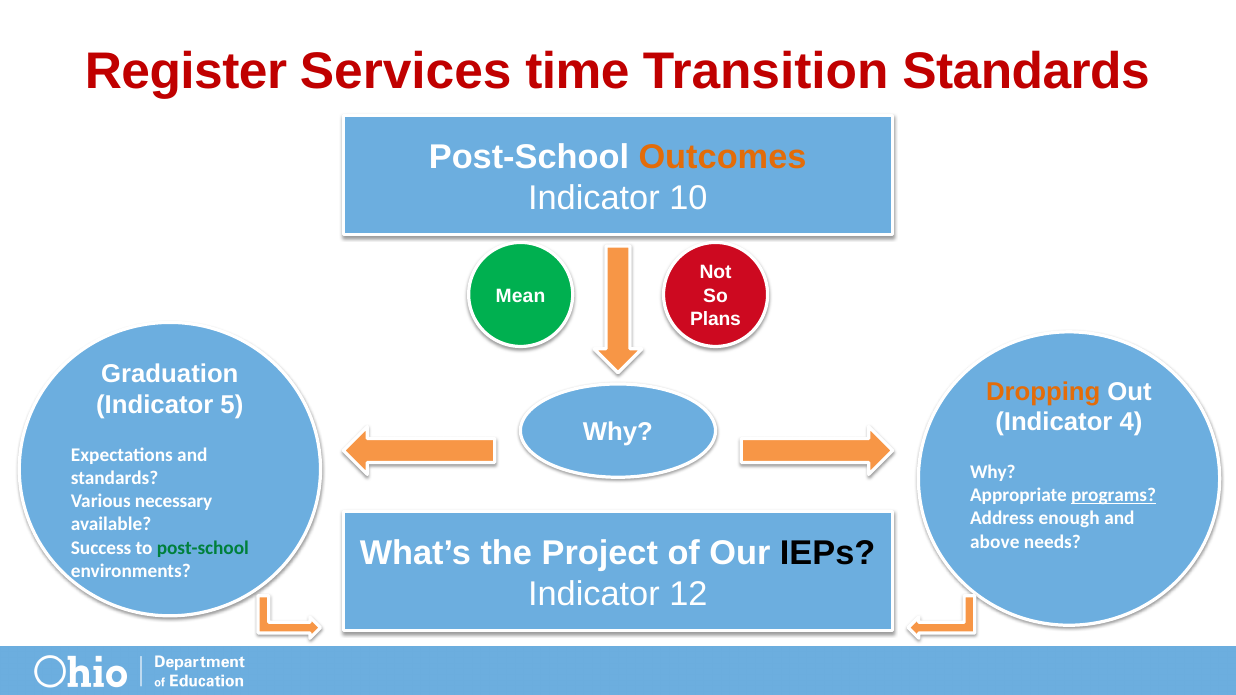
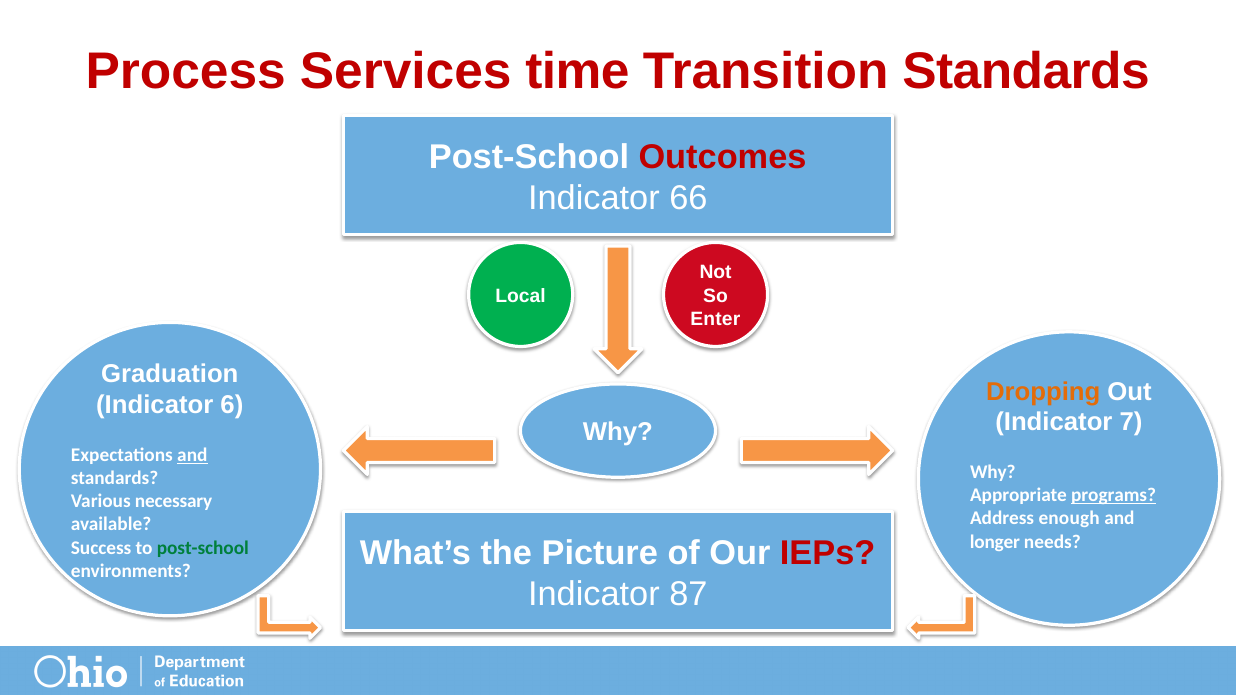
Register: Register -> Process (186, 71)
Outcomes colour: orange -> red (723, 157)
10: 10 -> 66 (688, 198)
Mean: Mean -> Local (521, 296)
Plans: Plans -> Enter (715, 319)
5: 5 -> 6 (232, 405)
4: 4 -> 7 (1131, 423)
and underline: none -> present (192, 455)
above: above -> longer (995, 542)
Project: Project -> Picture (600, 553)
IEPs colour: black -> red (828, 553)
12: 12 -> 87 (688, 594)
